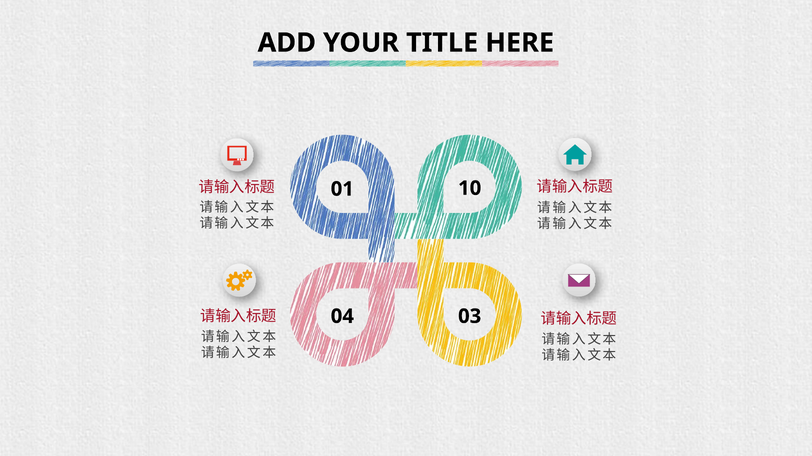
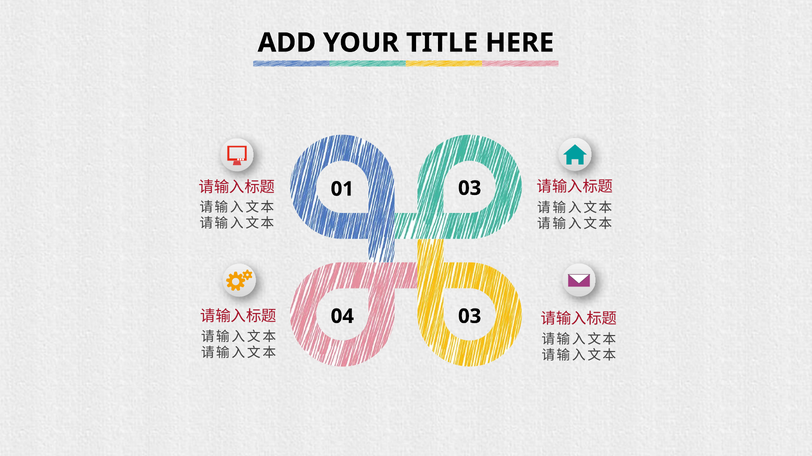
10: 10 -> 03 (470, 188)
